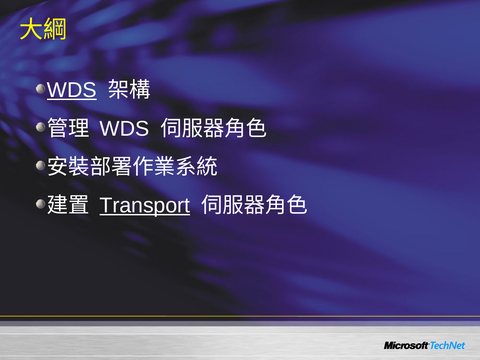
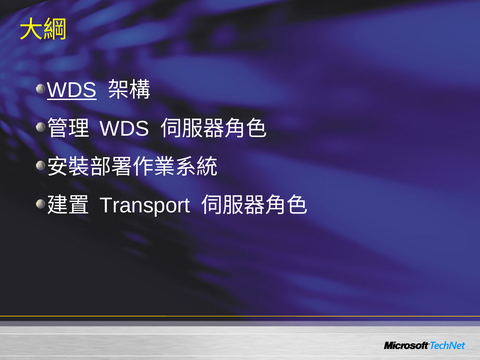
Transport underline: present -> none (145, 205)
